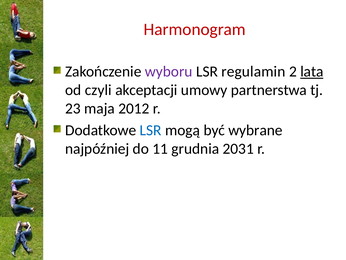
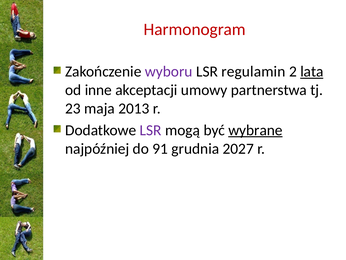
czyli: czyli -> inne (98, 90)
2012: 2012 -> 2013 (134, 108)
LSR colour: blue -> purple (151, 130)
wybrane underline: none -> present (255, 130)
11: 11 -> 91 (160, 148)
2031: 2031 -> 2027 (238, 148)
